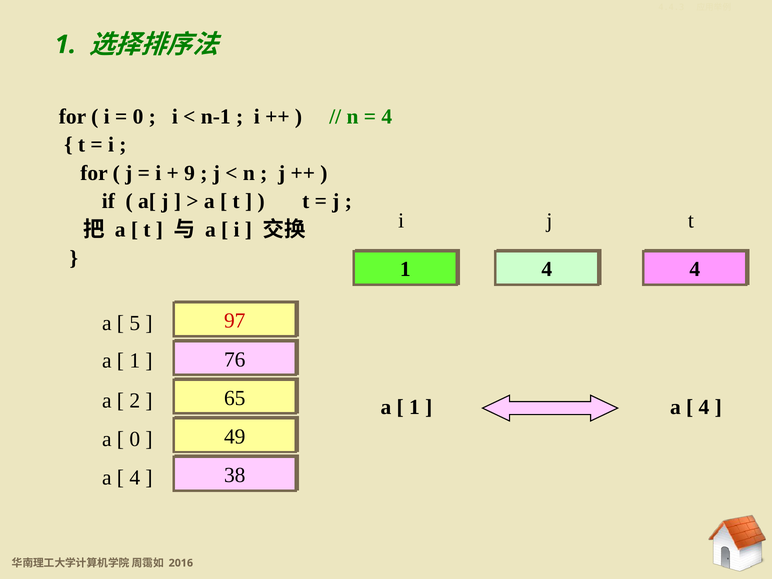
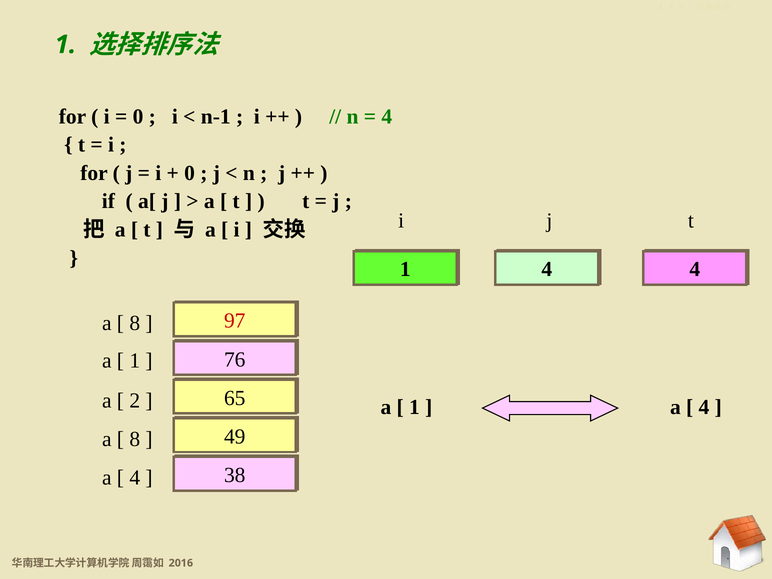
9: 9 -> 0 (190, 173)
5: 5 -> 8 (135, 323)
0: 0 -> 8 (135, 439)
